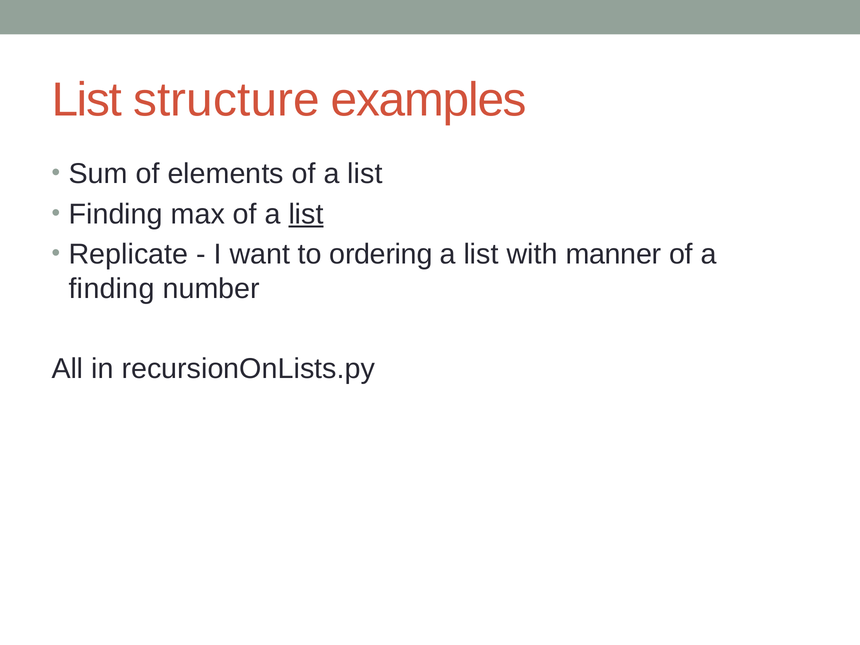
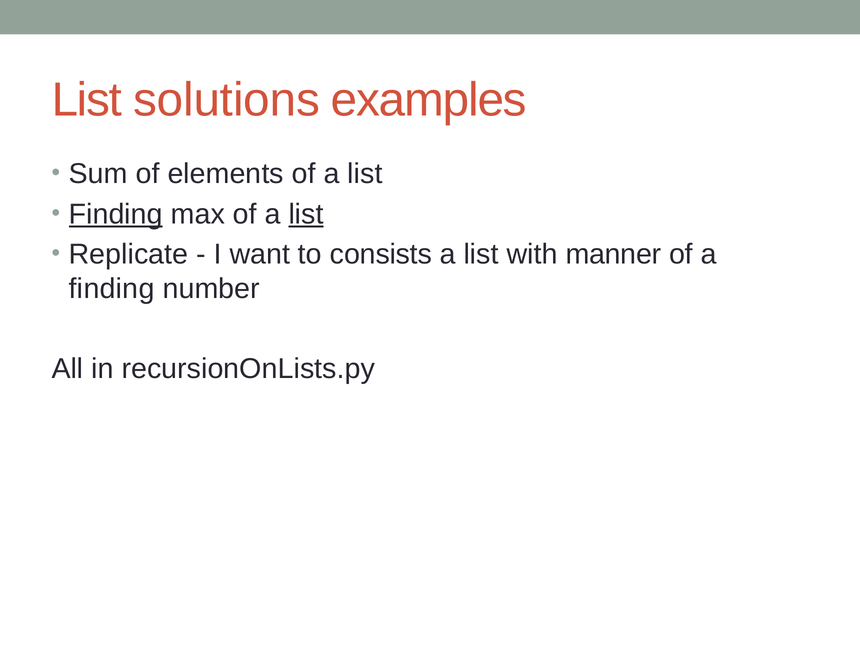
structure: structure -> solutions (227, 100)
Finding underline: none -> present (116, 214)
ordering: ordering -> consists (381, 254)
